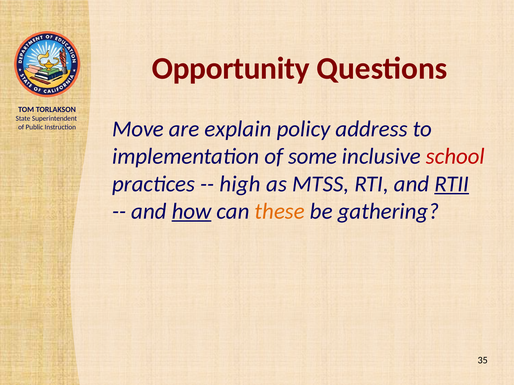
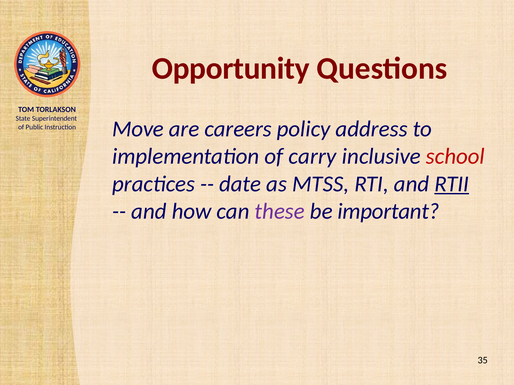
explain: explain -> careers (238, 129)
some: some -> carry (312, 157)
high: high -> date (240, 184)
how underline: present -> none (192, 211)
these colour: orange -> purple (280, 211)
gathering: gathering -> important (389, 211)
